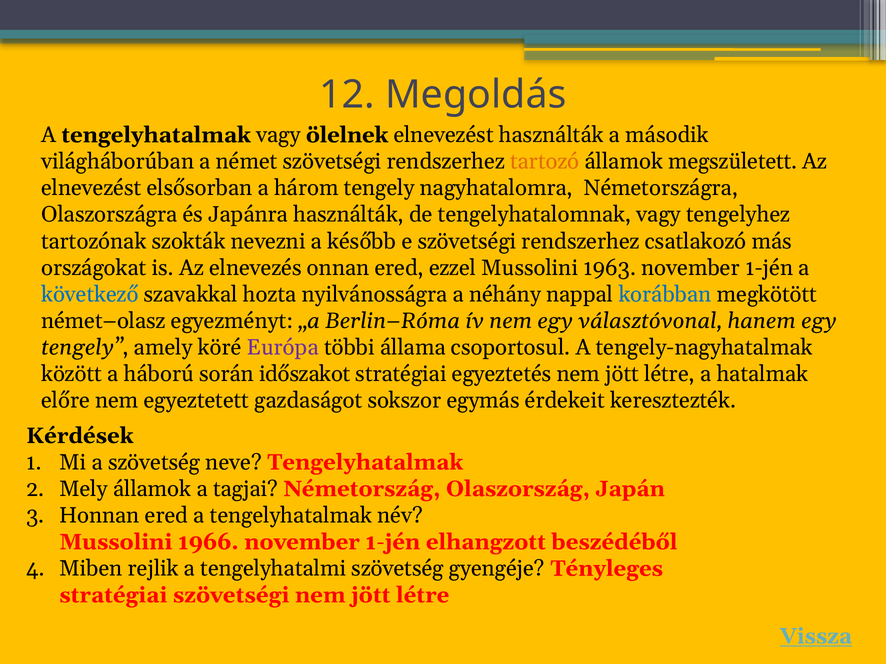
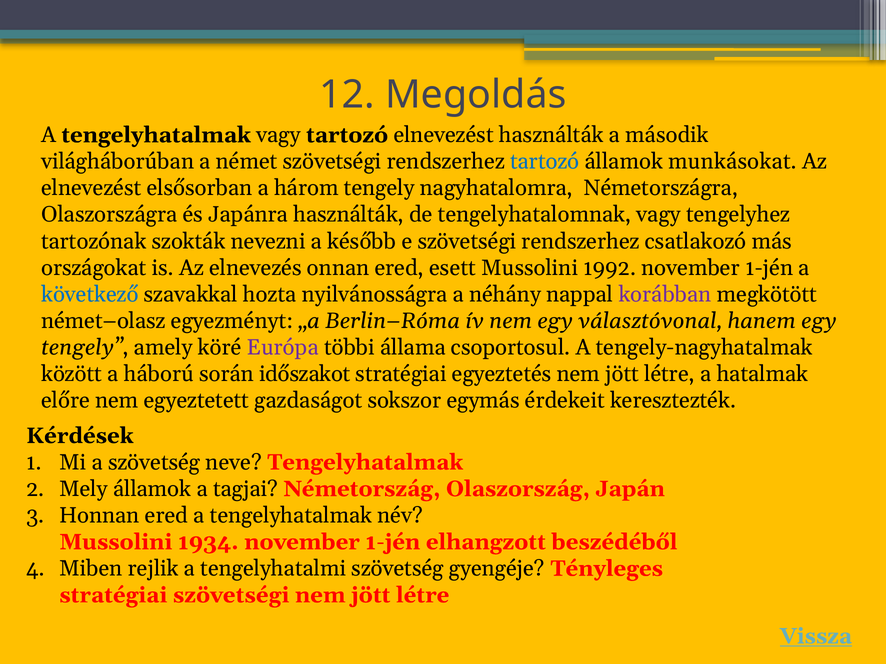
vagy ölelnek: ölelnek -> tartozó (347, 135)
tartozó colour: orange -> blue (545, 162)
megszületett: megszületett -> munkásokat (733, 162)
ezzel: ezzel -> esett (453, 268)
1963: 1963 -> 1992 (610, 268)
korábban colour: blue -> purple (665, 295)
1966: 1966 -> 1934 (208, 542)
